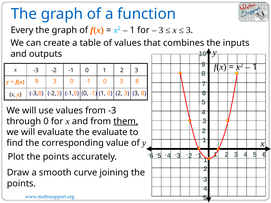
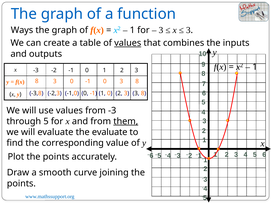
Every: Every -> Ways (22, 30)
values underline: none -> present (128, 43)
through 0: 0 -> 5 (46, 121)
